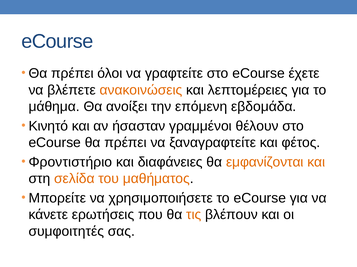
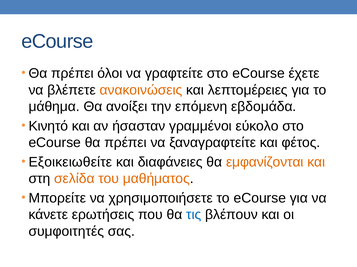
θέλουν: θέλουν -> εύκολο (257, 126)
Φροντιστήριο: Φροντιστήριο -> Εξοικειωθείτε (70, 162)
τις colour: orange -> blue (194, 215)
